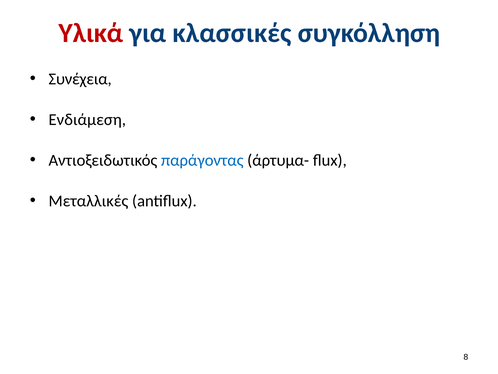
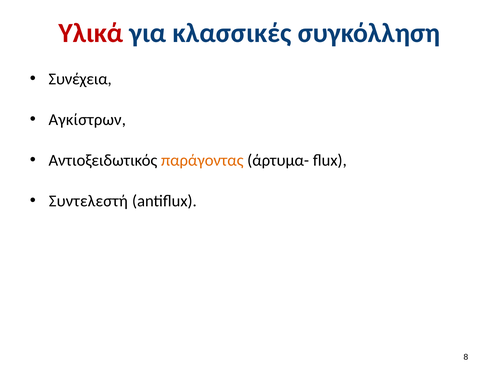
Ενδιάμεση: Ενδιάμεση -> Αγκίστρων (87, 119)
παράγοντας colour: blue -> orange (202, 160)
Μεταλλικές: Μεταλλικές -> Συντελεστή (88, 201)
